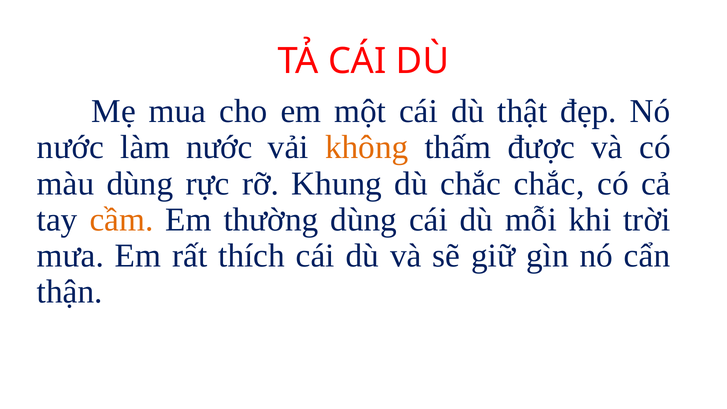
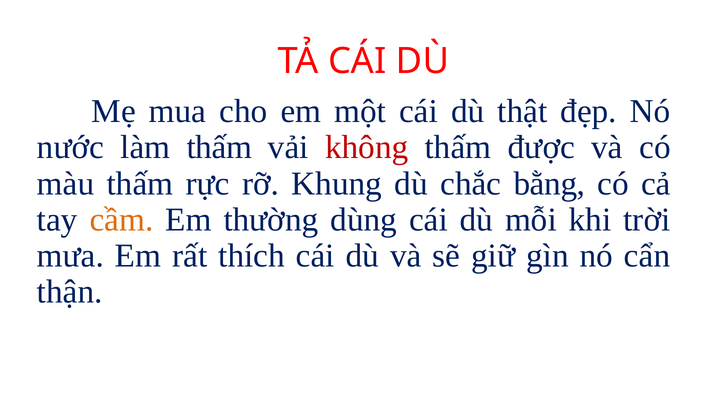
làm nước: nước -> thấm (219, 147)
không colour: orange -> red (367, 147)
màu dùng: dùng -> thấm (140, 184)
chắc chắc: chắc -> bằng (549, 184)
